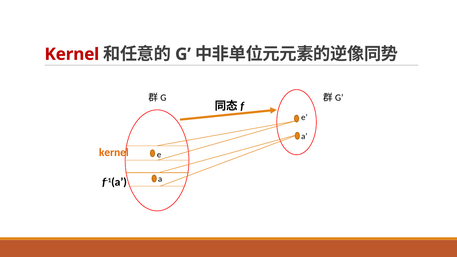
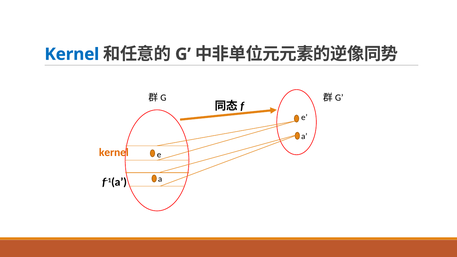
Kernel colour: red -> blue (72, 54)
